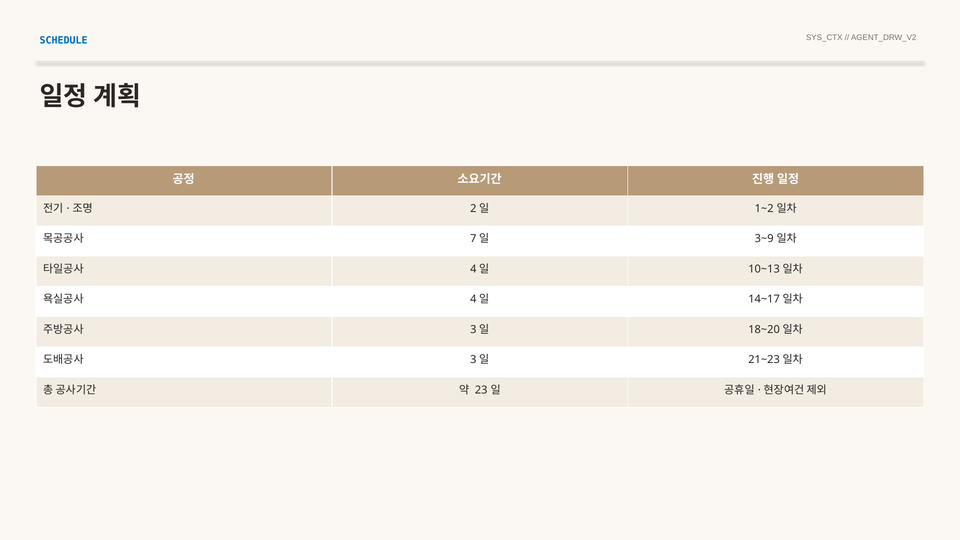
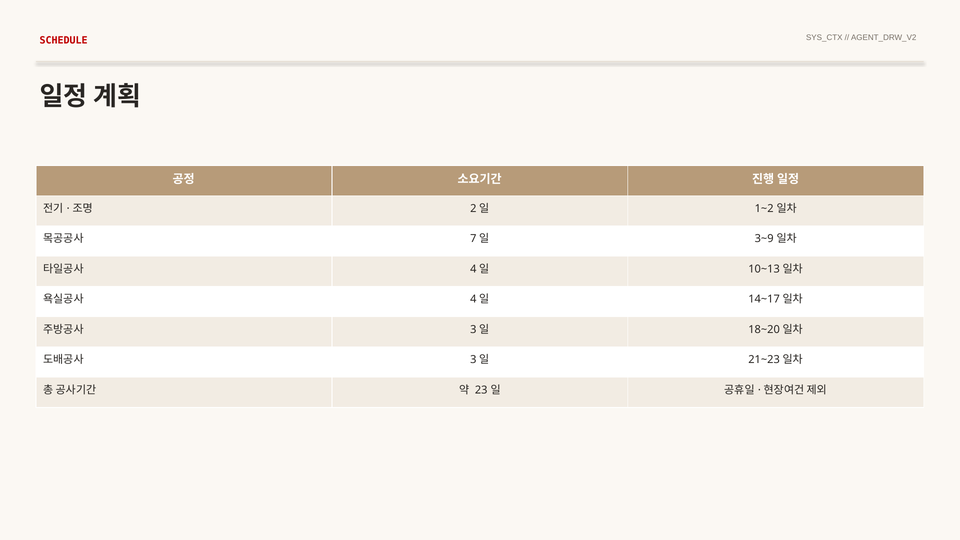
SCHEDULE colour: blue -> red (64, 40)
